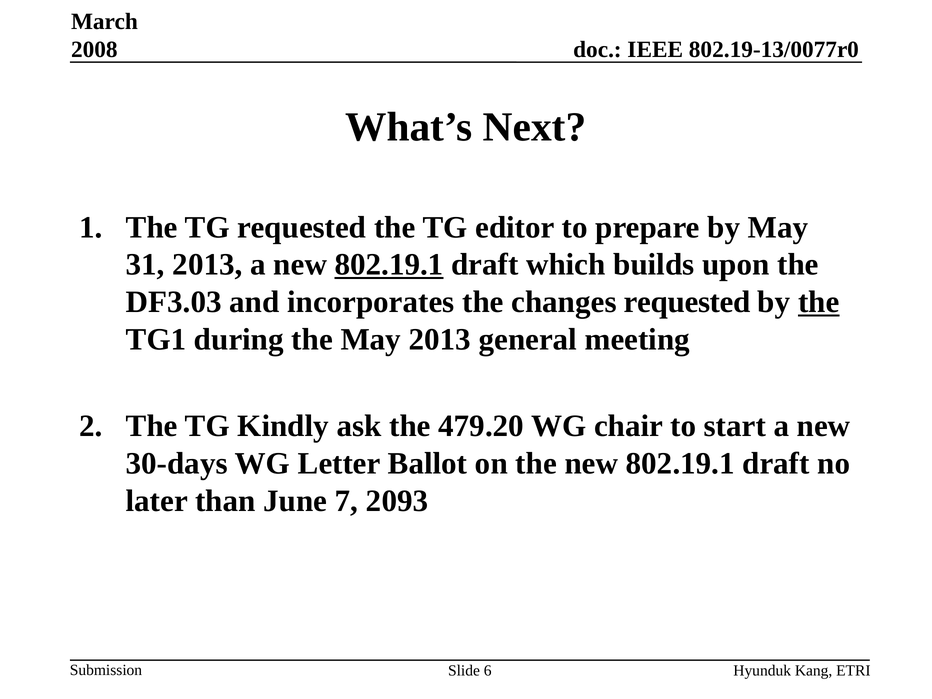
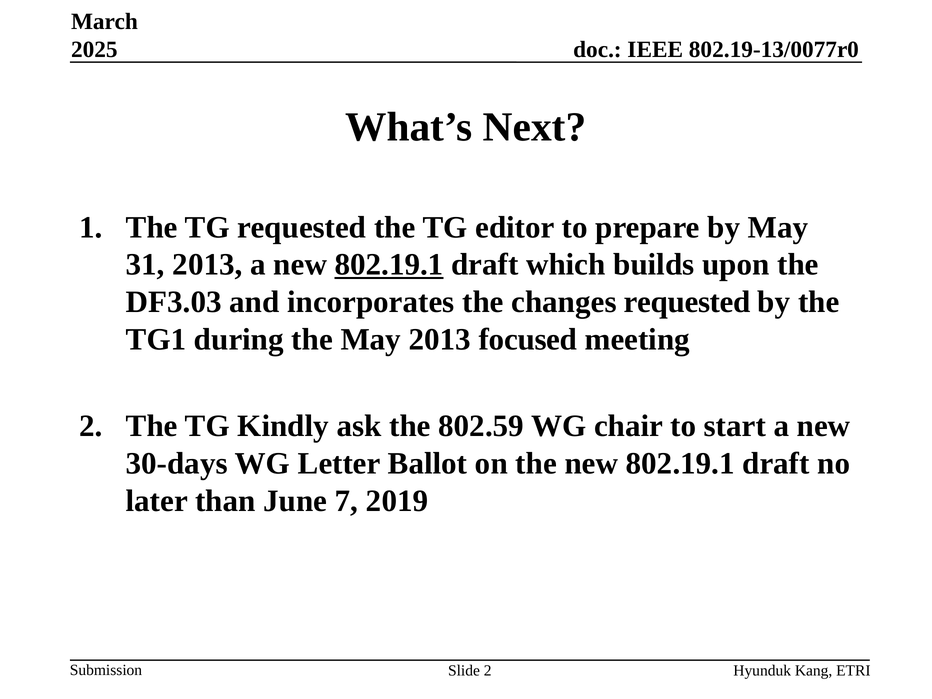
2008: 2008 -> 2025 (94, 50)
the underline: present -> none (819, 302)
general: general -> focused (528, 339)
479.20: 479.20 -> 802.59 (481, 426)
2093: 2093 -> 2019 (397, 501)
Slide 6: 6 -> 2 (488, 670)
